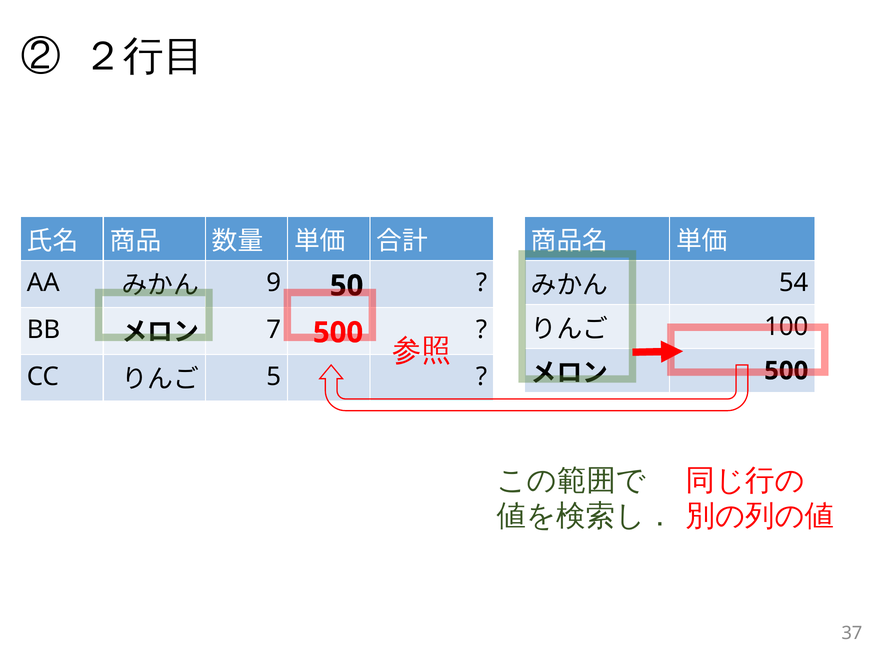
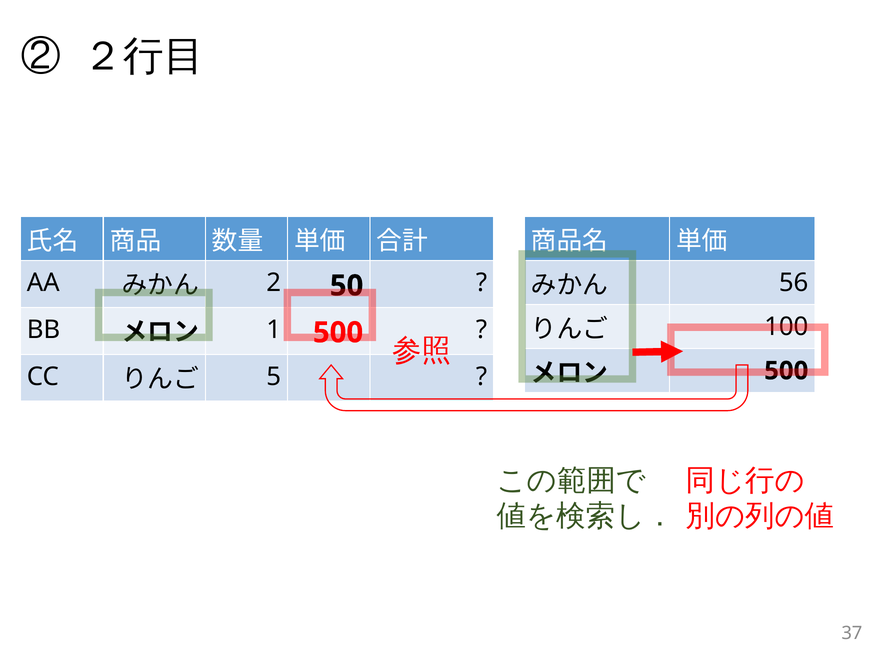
54: 54 -> 56 (794, 283)
9: 9 -> 2 (274, 283)
7: 7 -> 1 (274, 329)
